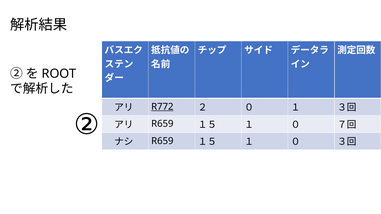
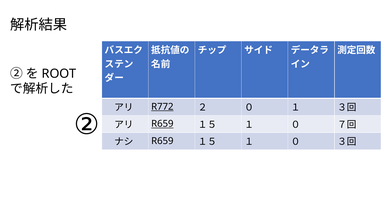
R659 underline: none -> present (162, 124)
